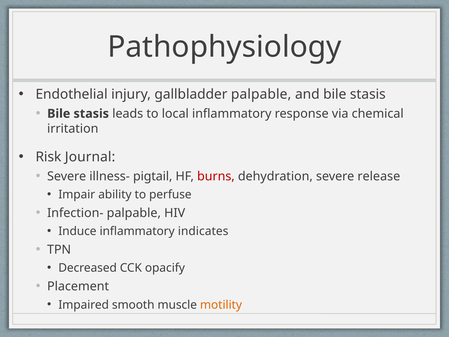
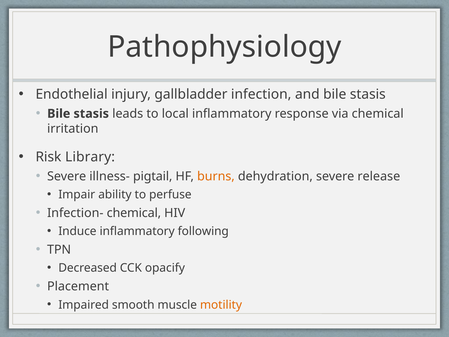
gallbladder palpable: palpable -> infection (261, 94)
Journal: Journal -> Library (90, 157)
burns colour: red -> orange (216, 176)
Infection- palpable: palpable -> chemical (134, 213)
indicates: indicates -> following (203, 231)
